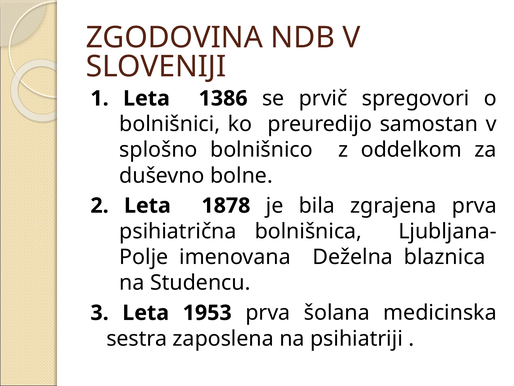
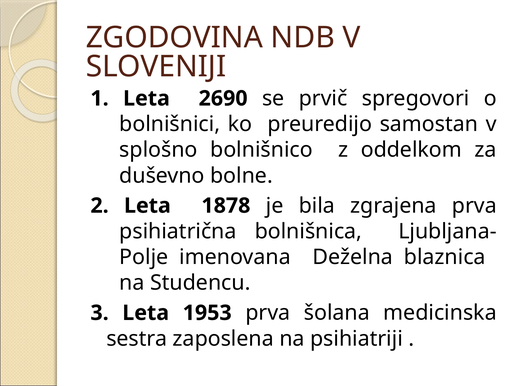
1386: 1386 -> 2690 (223, 98)
